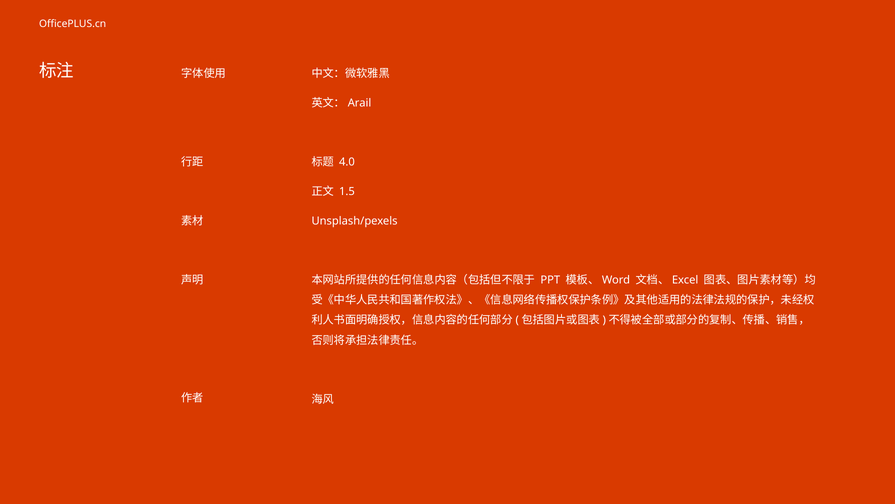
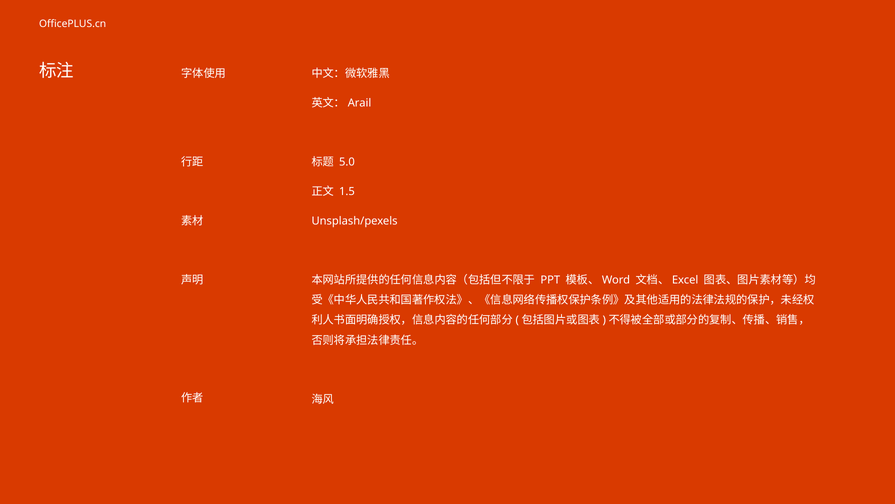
4.0: 4.0 -> 5.0 (347, 162)
